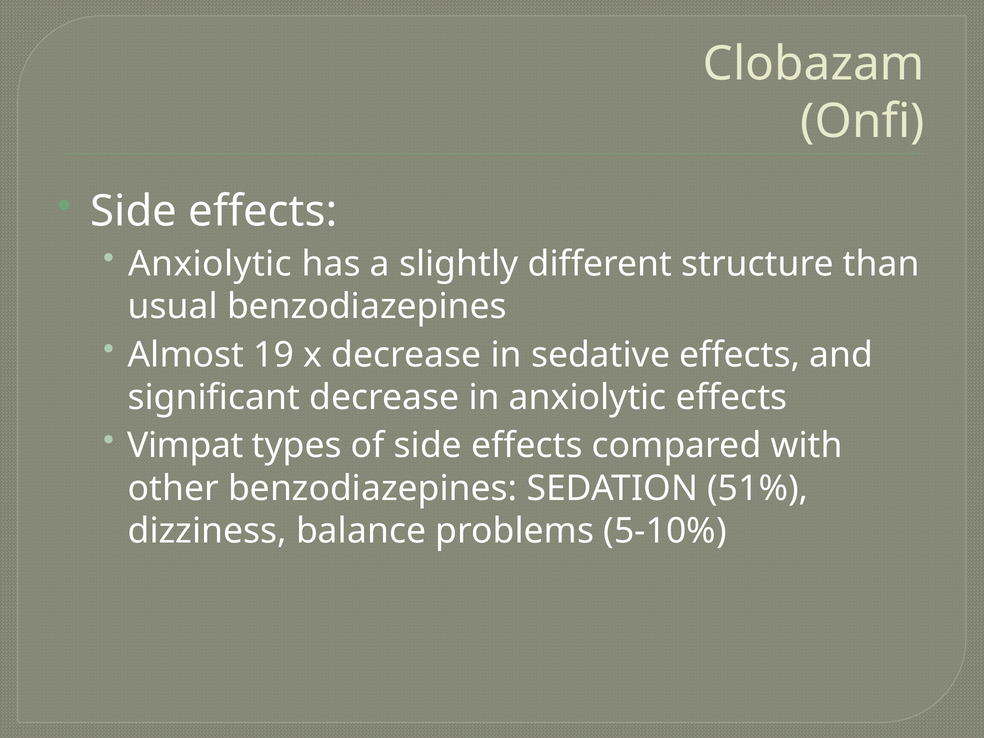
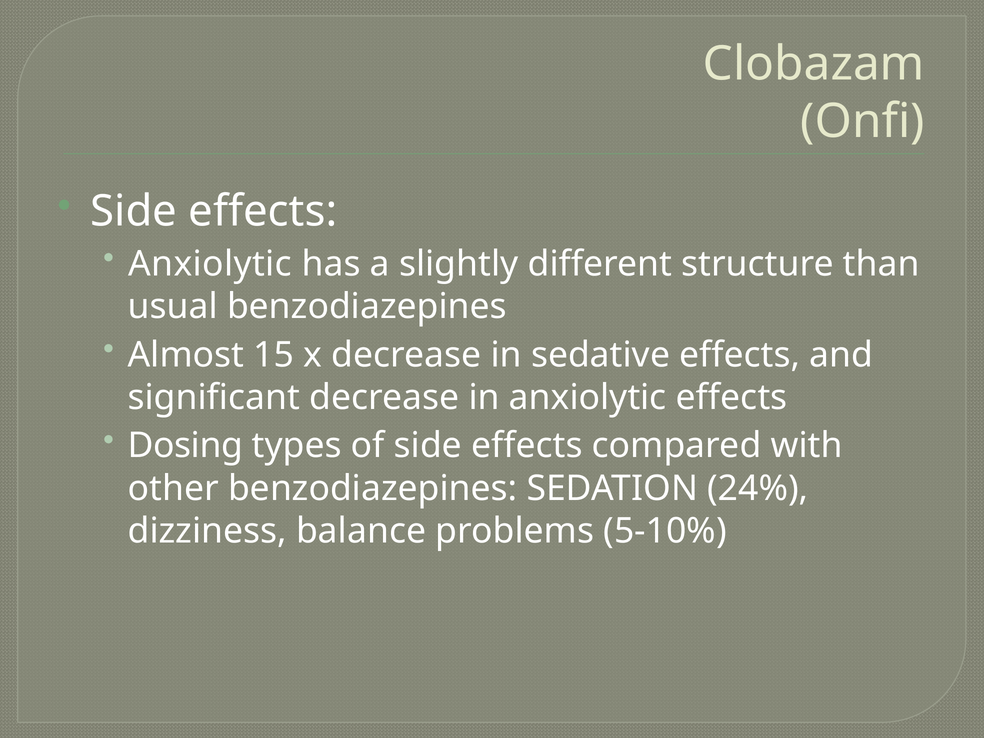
19: 19 -> 15 (274, 355)
Vimpat: Vimpat -> Dosing (185, 446)
51%: 51% -> 24% (758, 488)
